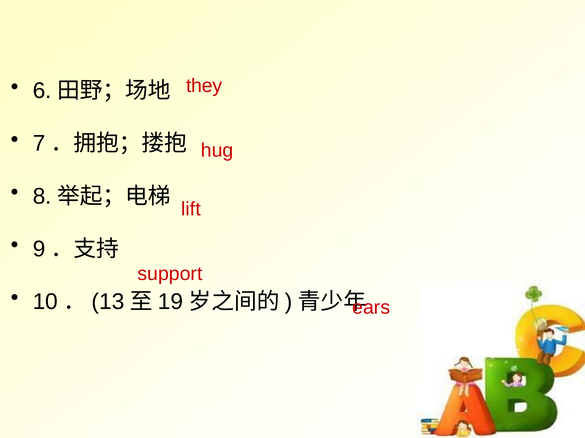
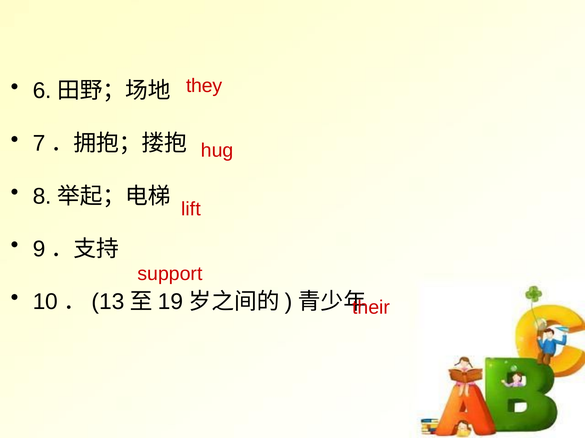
ears: ears -> their (371, 308)
